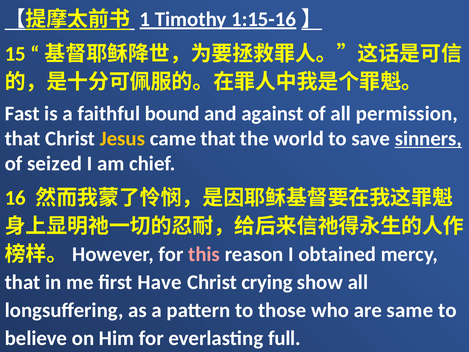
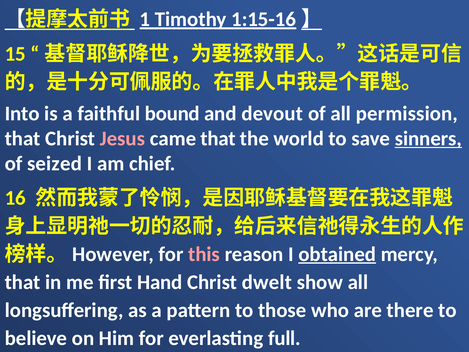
Fast: Fast -> Into (22, 113)
against: against -> devout (272, 113)
Jesus colour: yellow -> pink (122, 138)
obtained underline: none -> present (337, 254)
Have: Have -> Hand (160, 282)
crying: crying -> dwelt (267, 282)
same: same -> there (410, 310)
